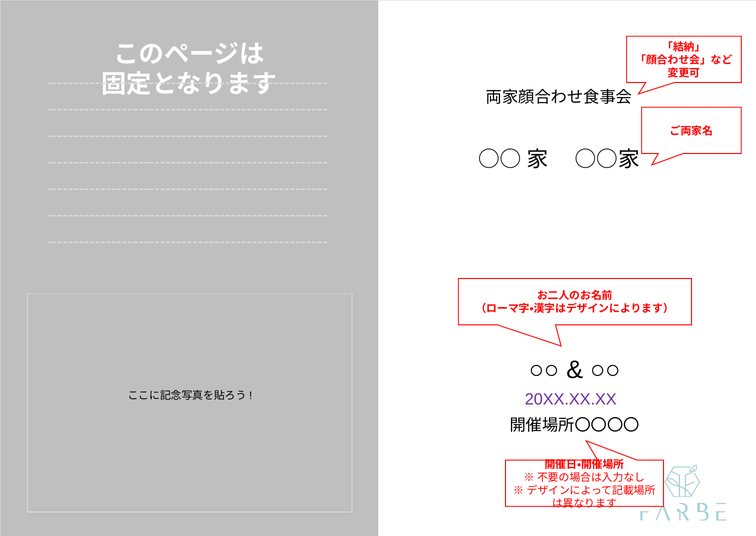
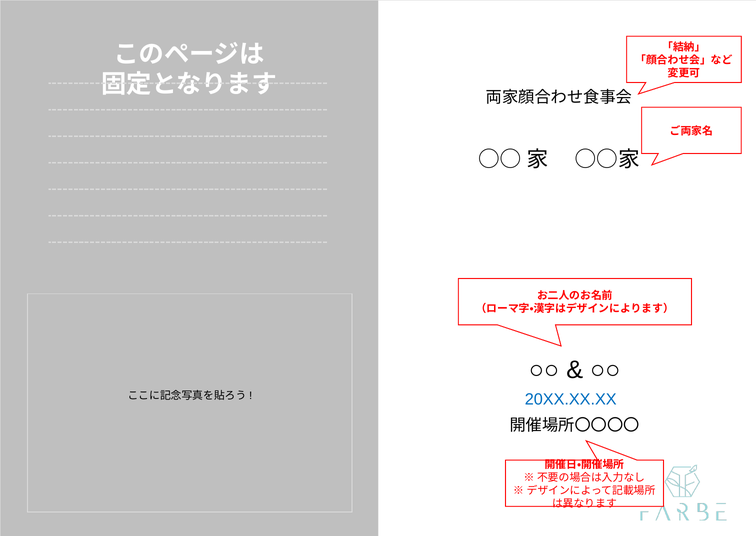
20XX.XX.XX colour: purple -> blue (571, 400)
